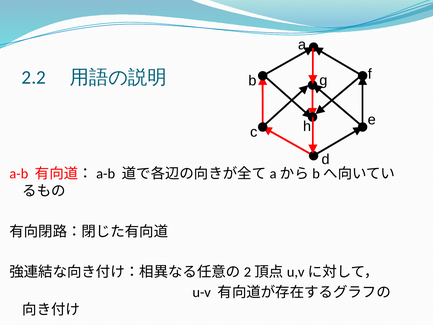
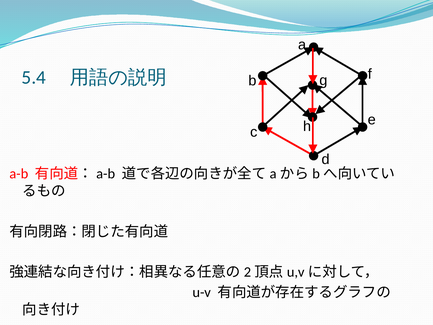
2.2: 2.2 -> 5.4 (34, 77)
